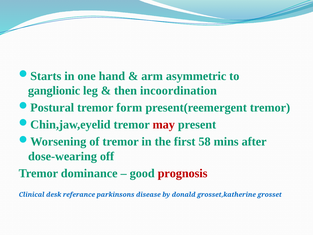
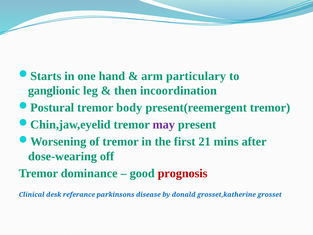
asymmetric: asymmetric -> particulary (196, 76)
form: form -> body (129, 108)
may colour: red -> purple (164, 125)
58: 58 -> 21 (205, 142)
